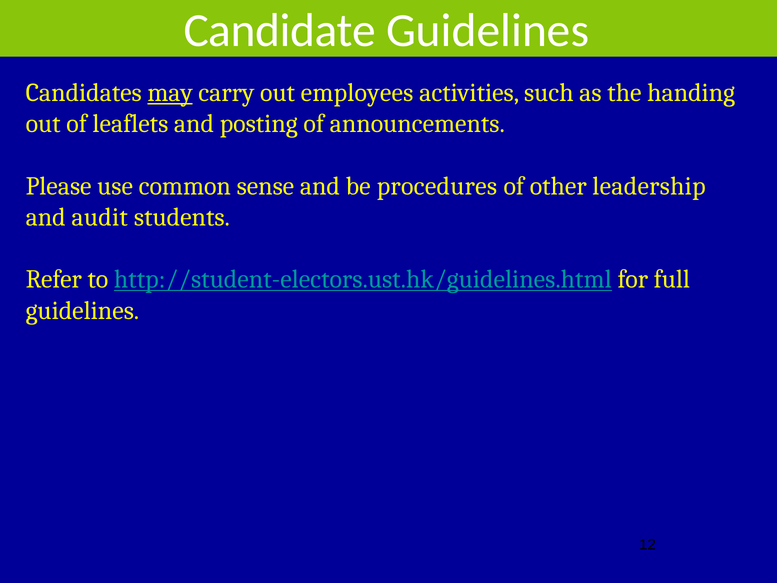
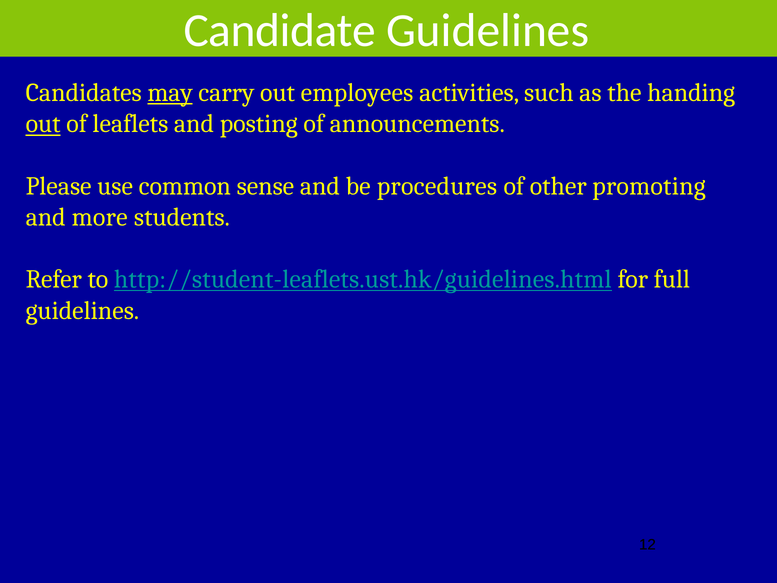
out underline: none -> present (43, 124)
leadership: leadership -> promoting (649, 186)
audit: audit -> more (100, 217)
http://student-electors.ust.hk/guidelines.html: http://student-electors.ust.hk/guidelines.html -> http://student-leaflets.ust.hk/guidelines.html (363, 279)
